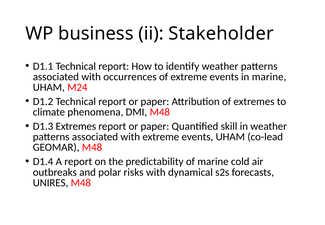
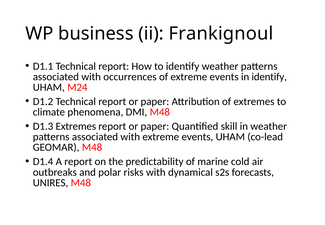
Stakeholder: Stakeholder -> Frankignoul (221, 34)
in marine: marine -> identify (269, 77)
